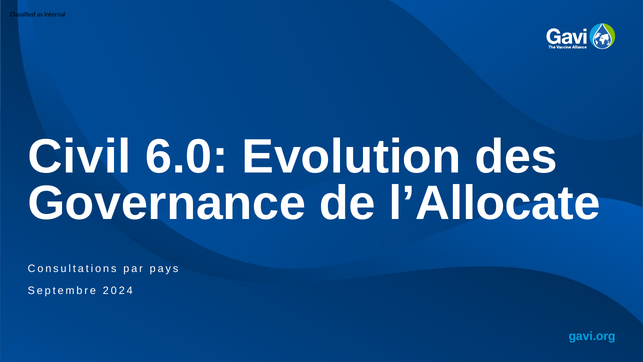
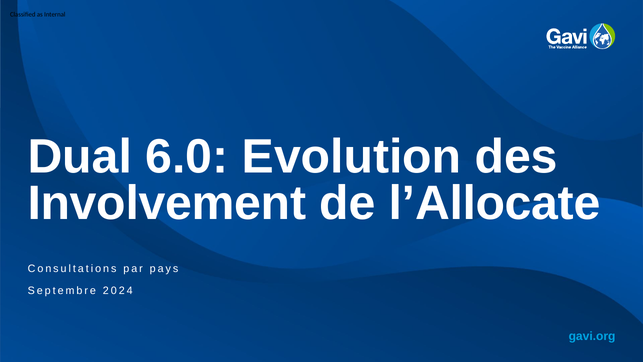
Civil: Civil -> Dual (80, 157)
Governance: Governance -> Involvement (167, 203)
